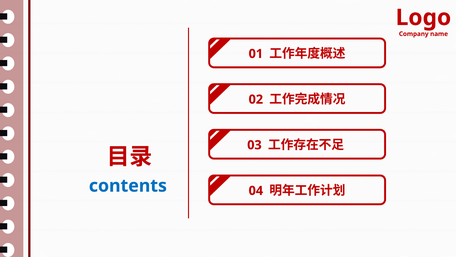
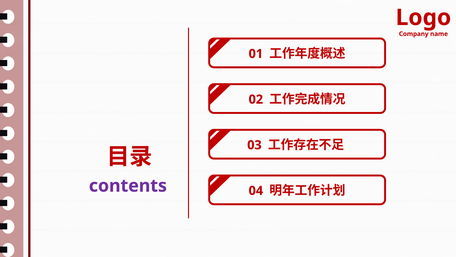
contents colour: blue -> purple (128, 185)
